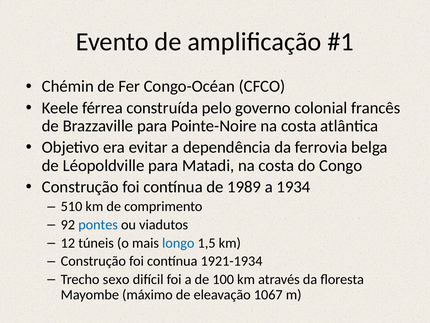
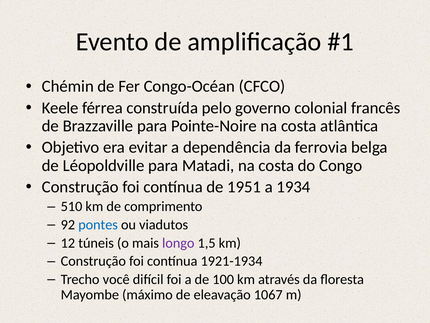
1989: 1989 -> 1951 (244, 187)
longo colour: blue -> purple (178, 243)
sexo: sexo -> você (116, 279)
